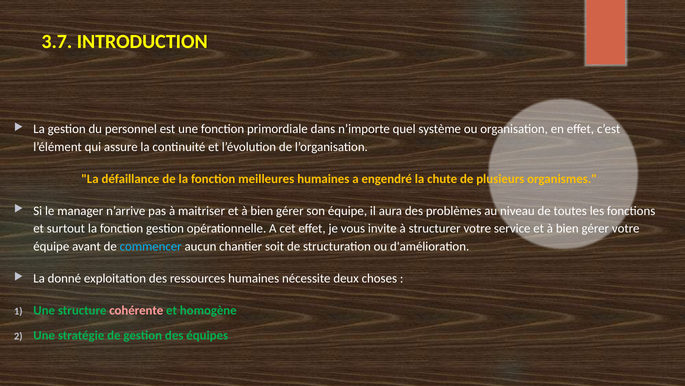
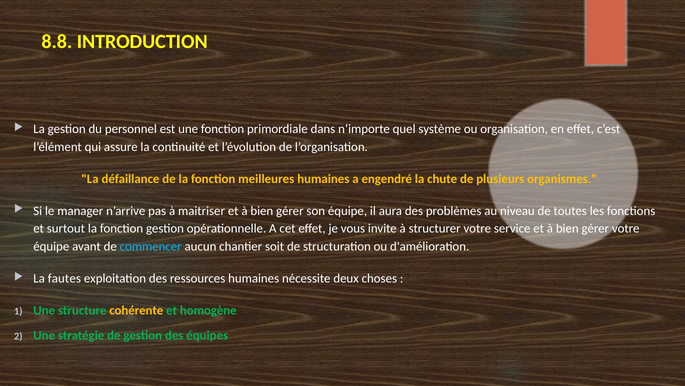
3.7: 3.7 -> 8.8 (57, 41)
donné: donné -> fautes (64, 278)
cohérente colour: pink -> yellow (136, 310)
